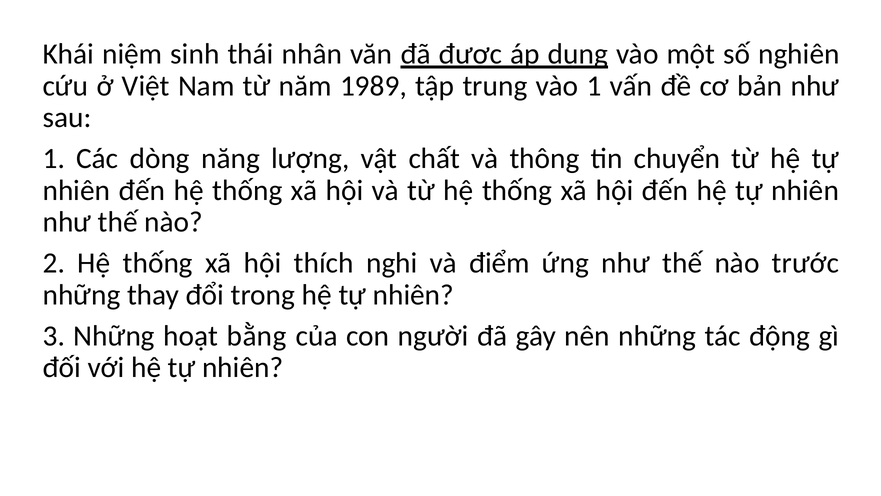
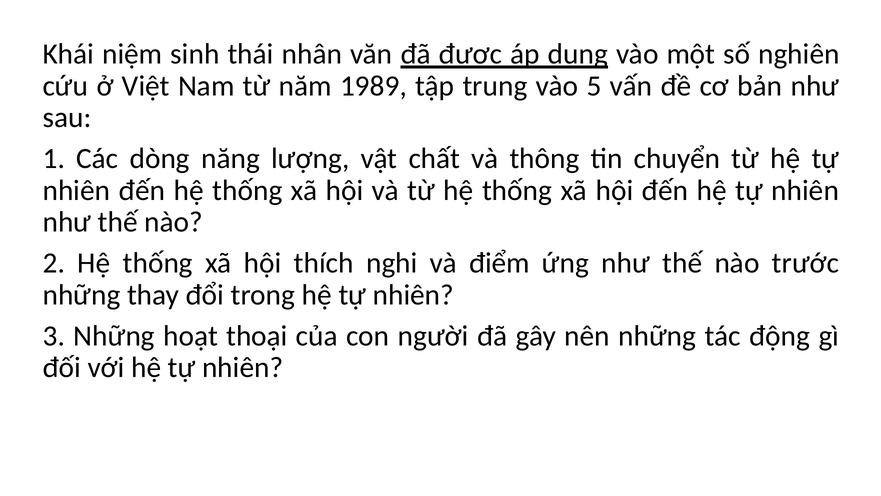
vào 1: 1 -> 5 (594, 86)
bằng: bằng -> thoại (257, 336)
